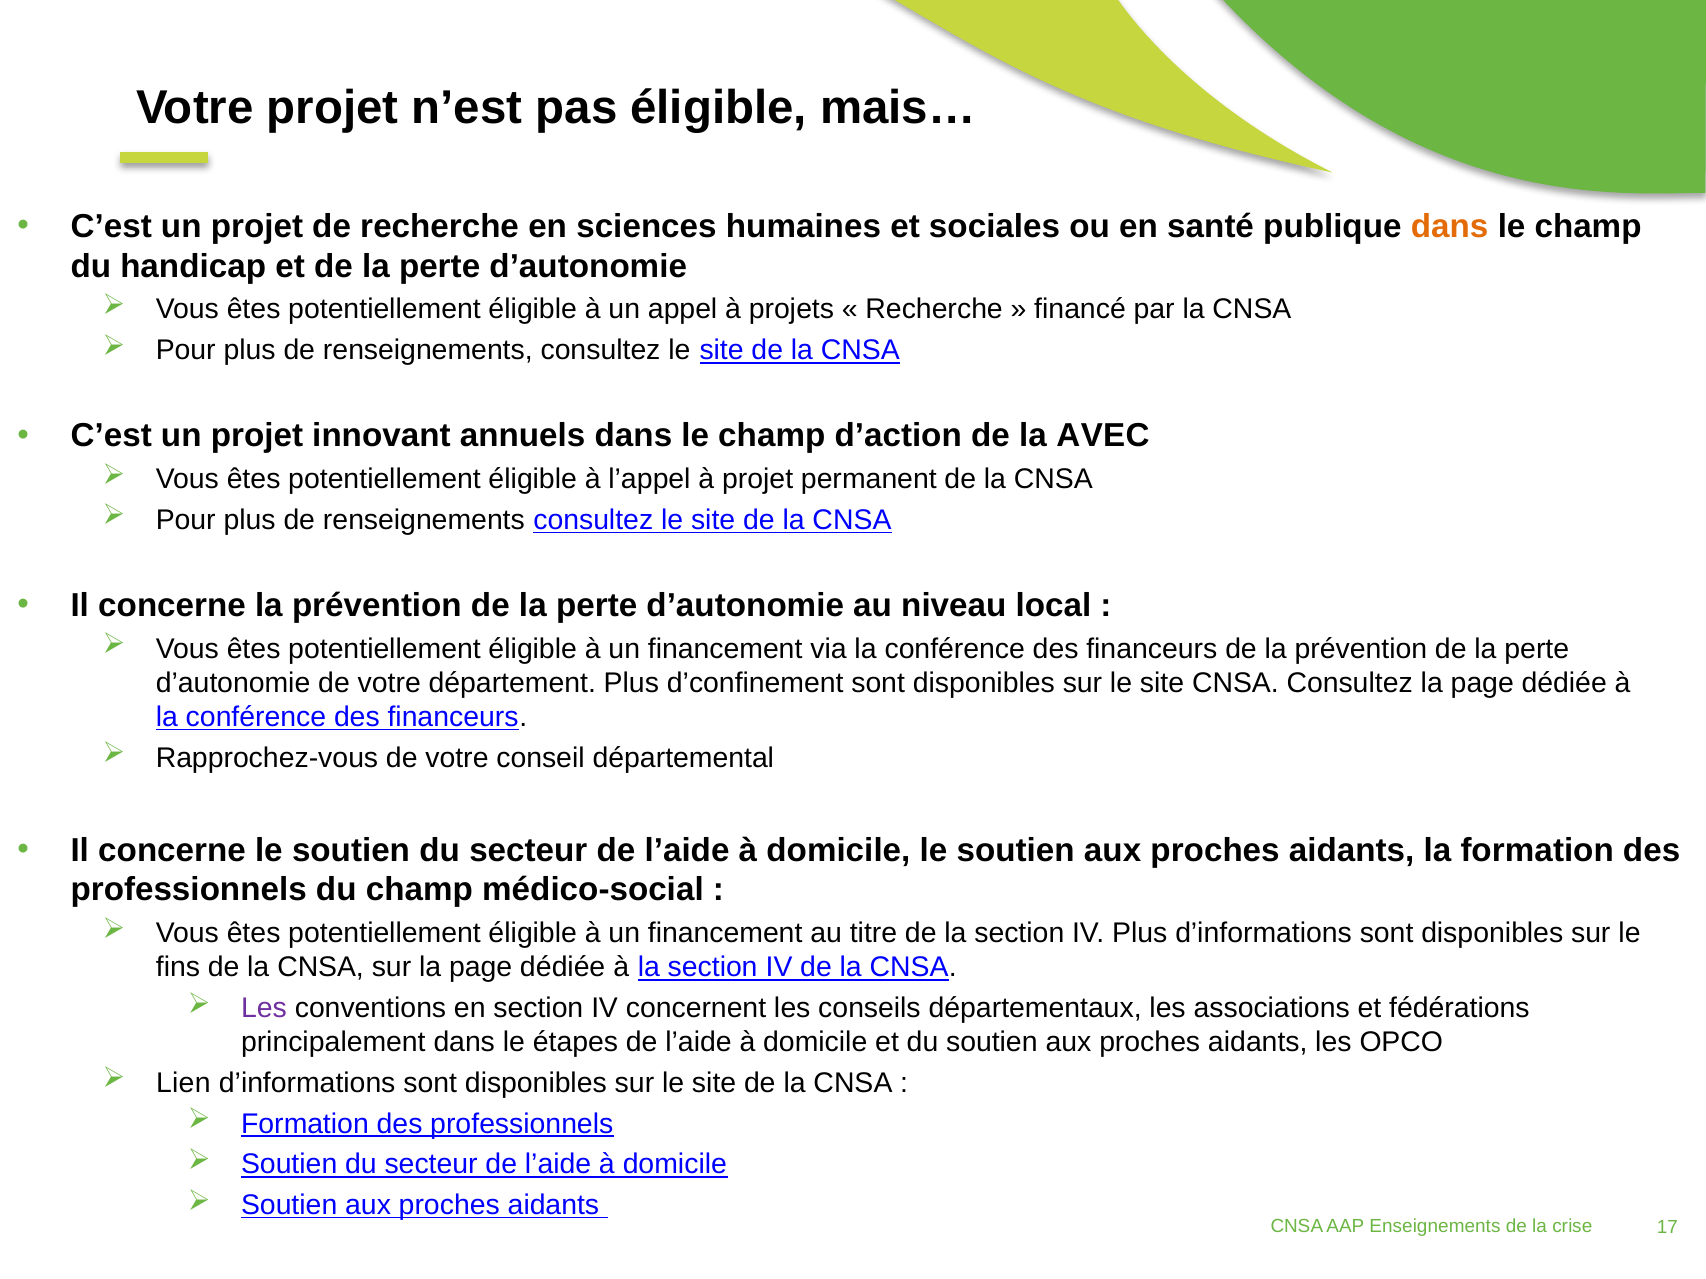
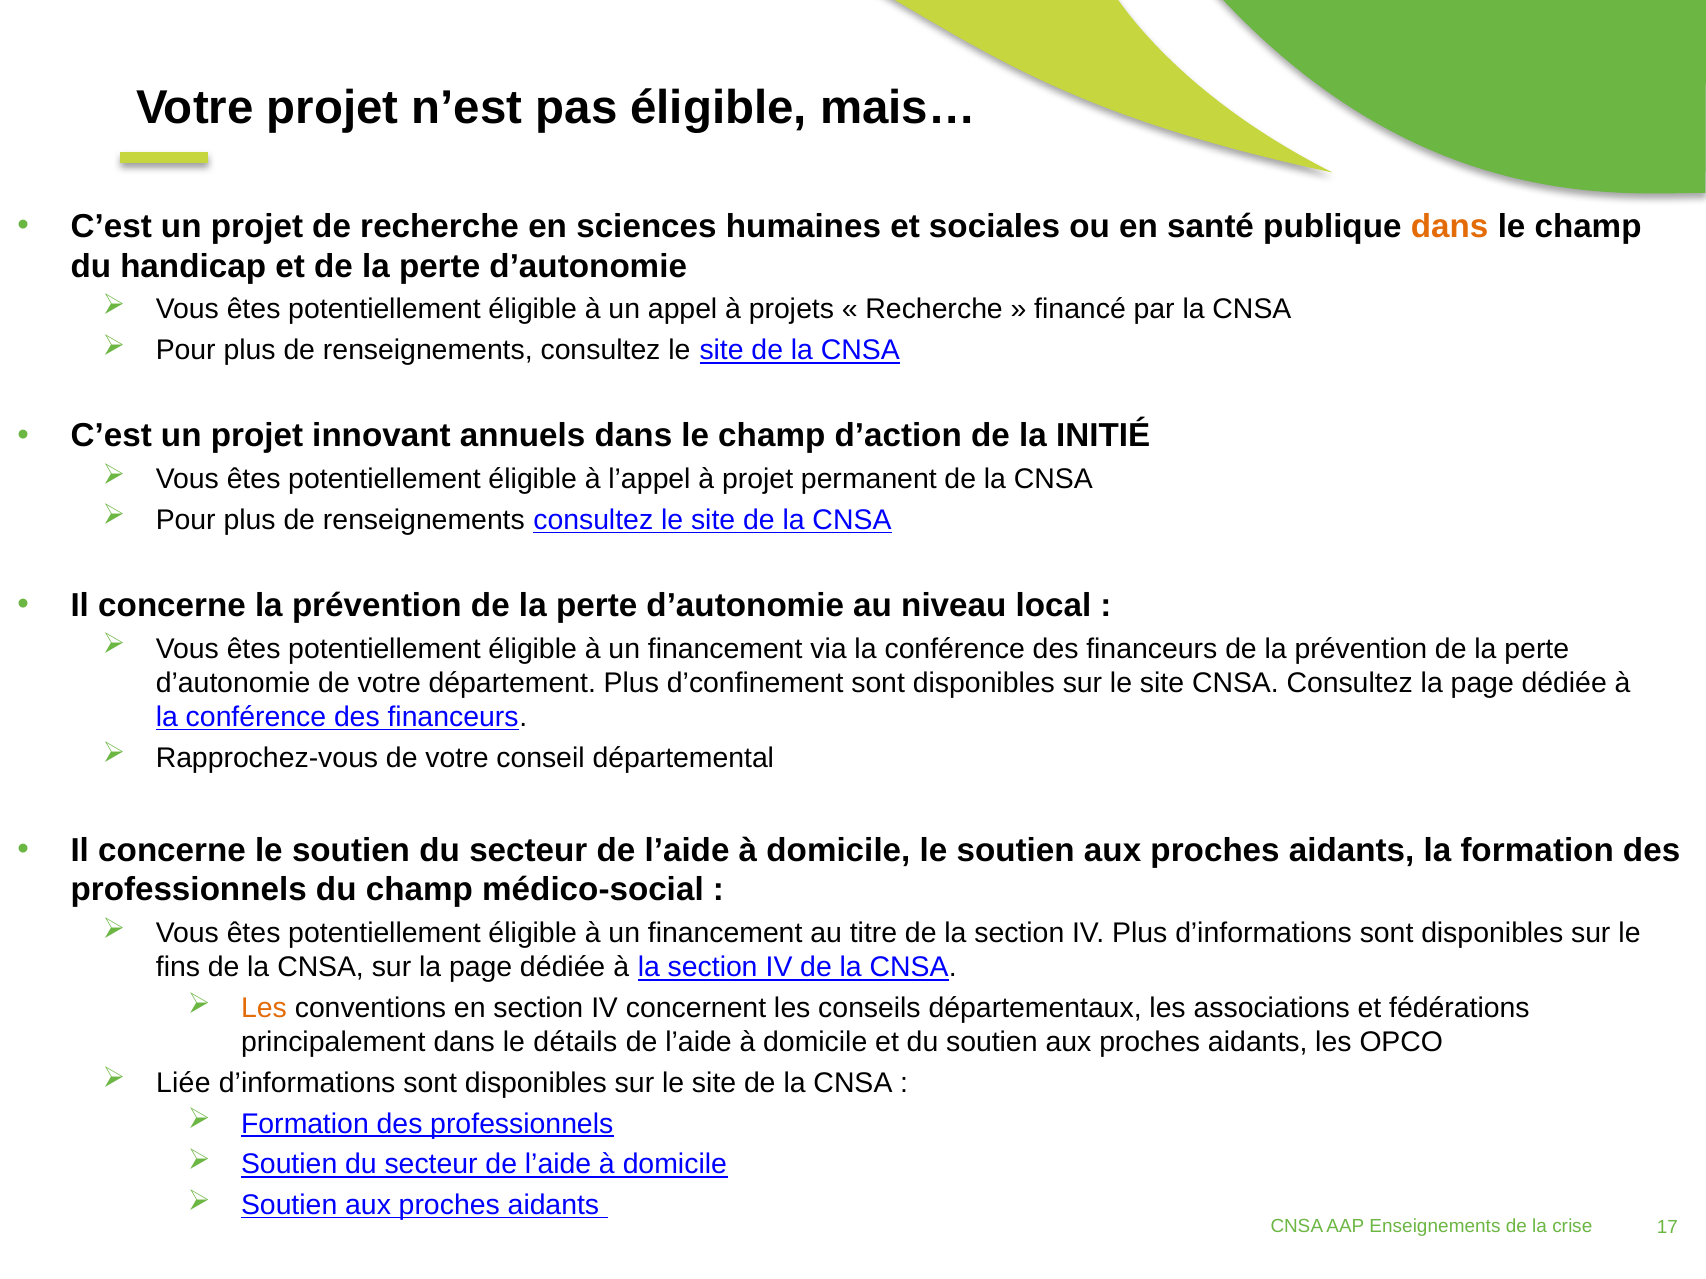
AVEC: AVEC -> INITIÉ (1103, 436)
Les colour: purple -> orange (264, 1009)
étapes: étapes -> détails (575, 1043)
Lien: Lien -> Liée (183, 1083)
